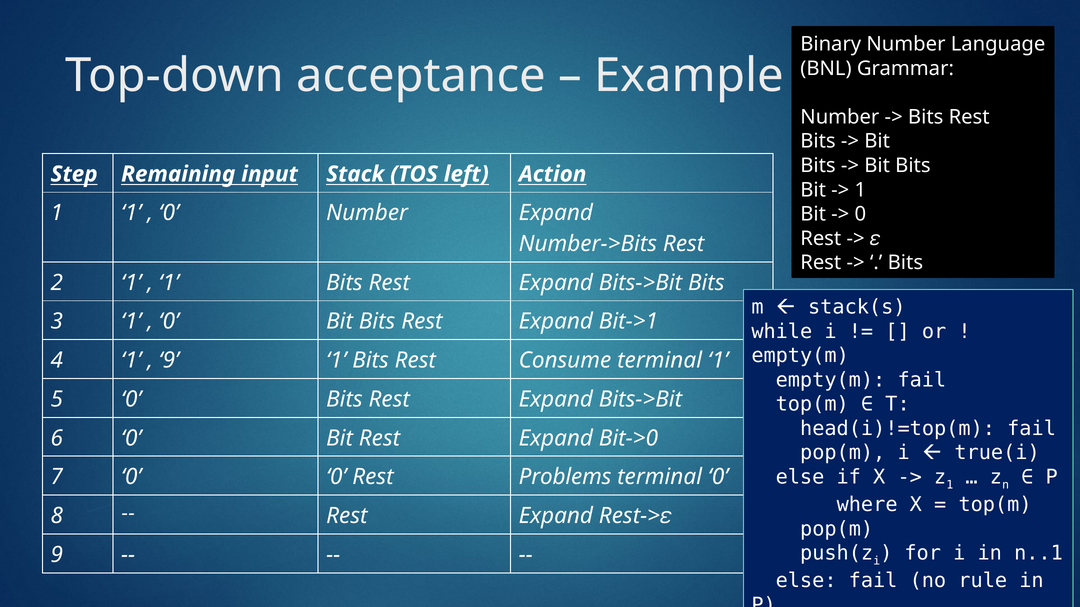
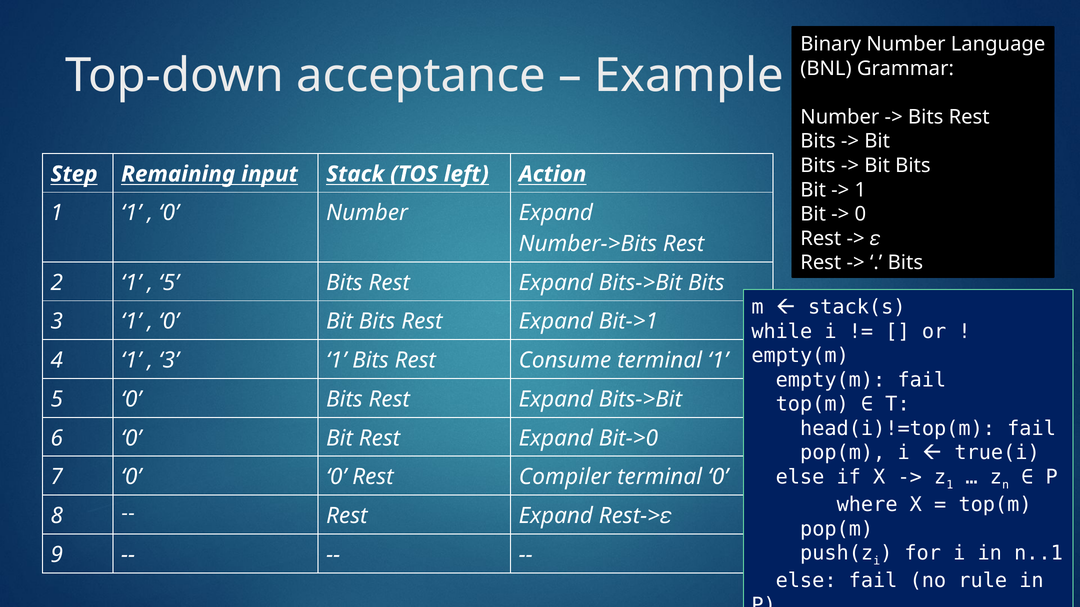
1: 1 -> 5 (169, 283)
9: 9 -> 3 (169, 361)
Problems: Problems -> Compiler (565, 477)
